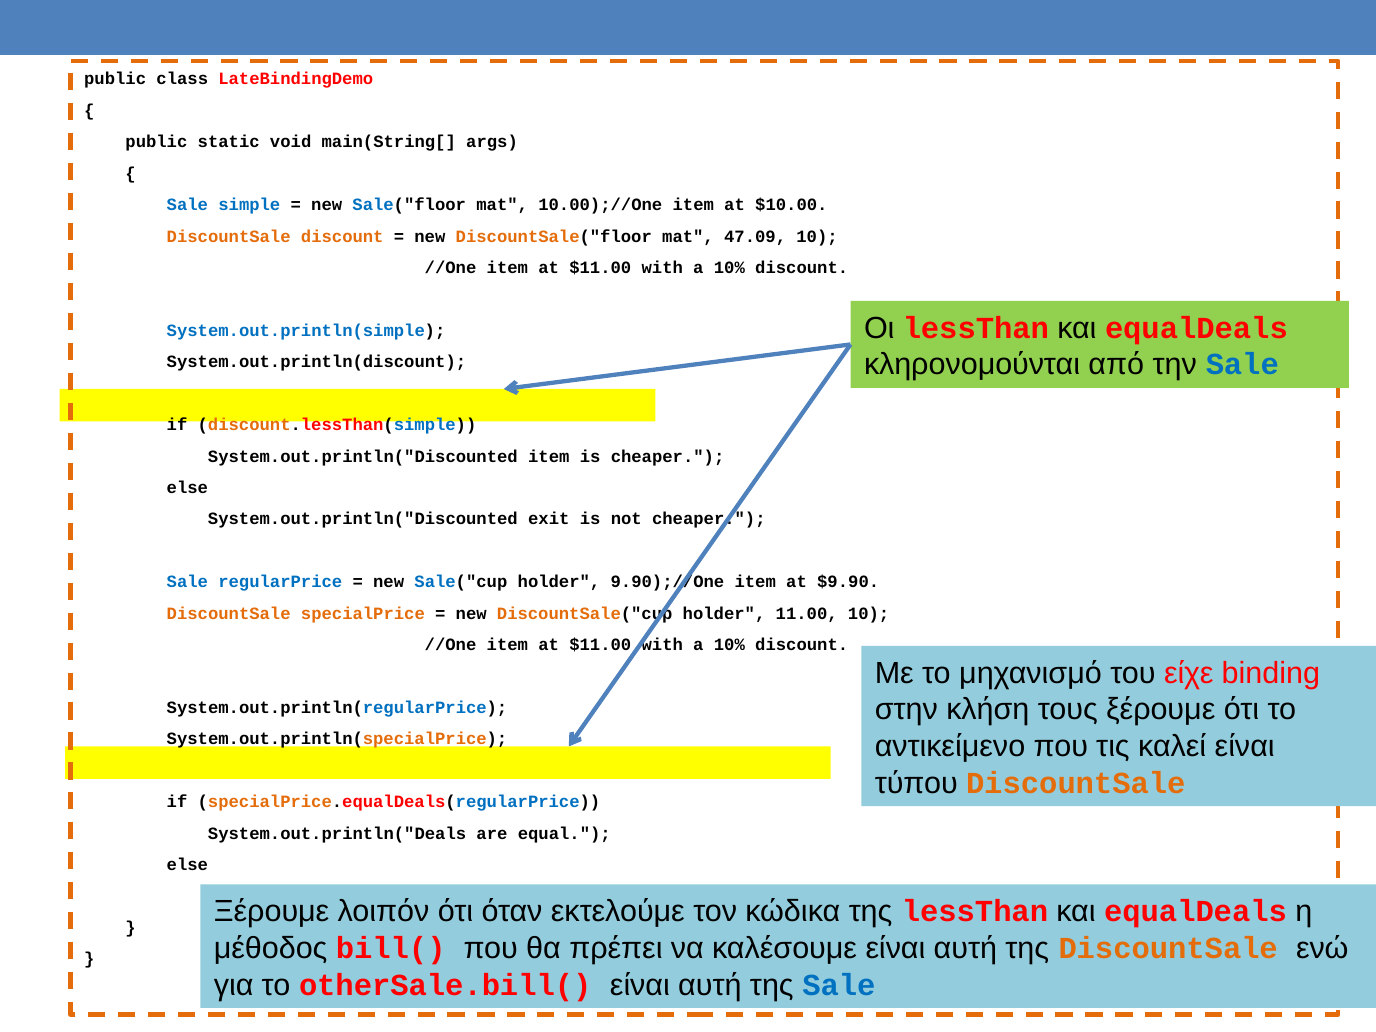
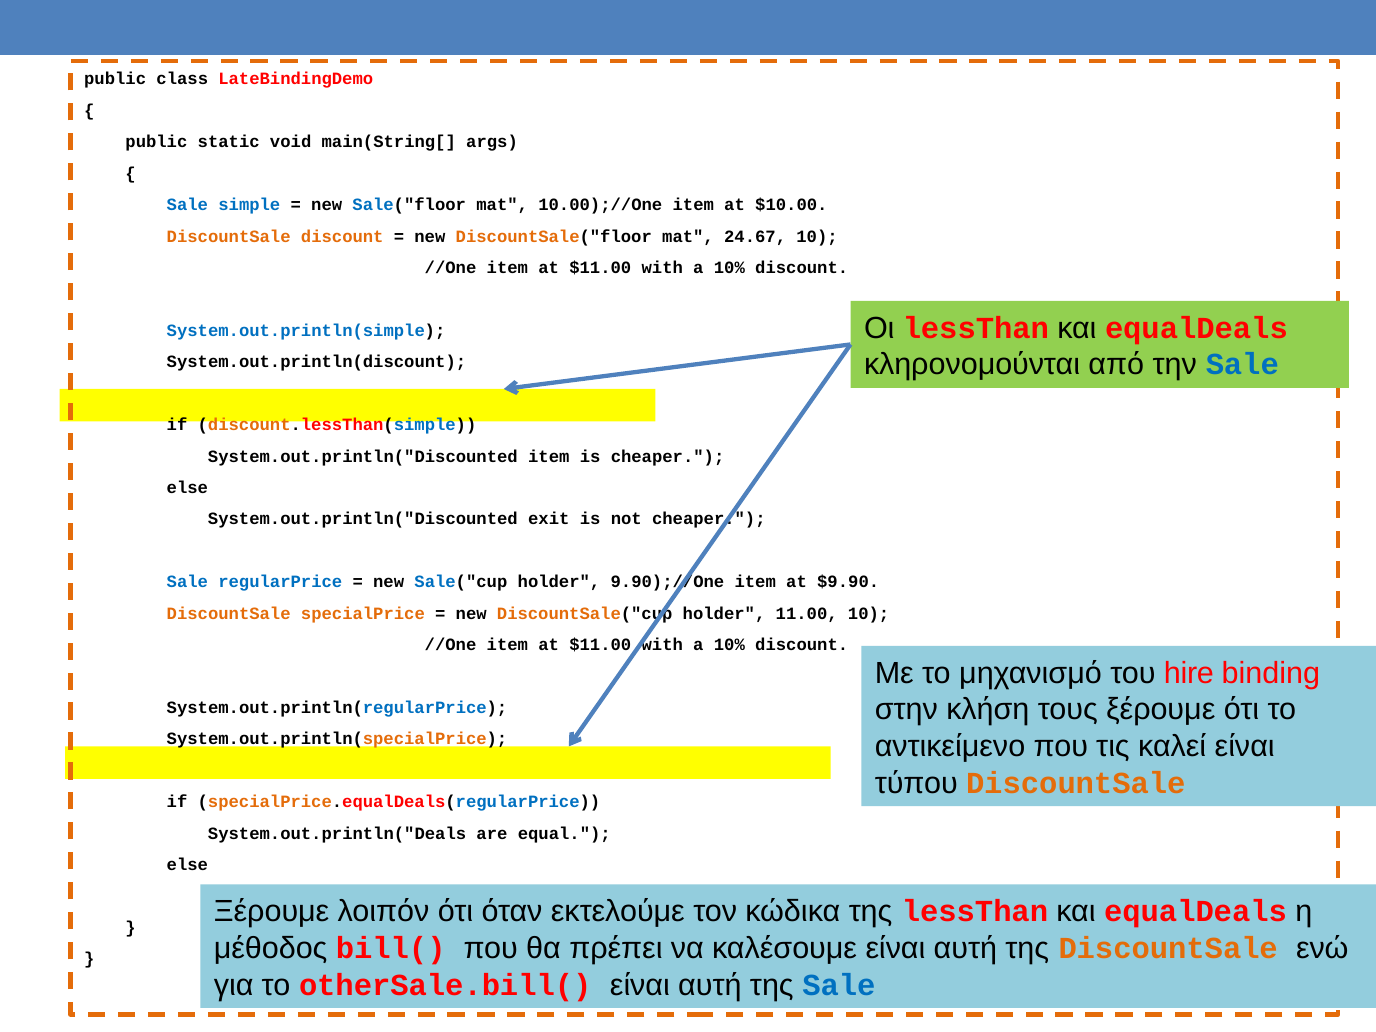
47.09: 47.09 -> 24.67 (755, 236)
είχε: είχε -> hire (1189, 673)
